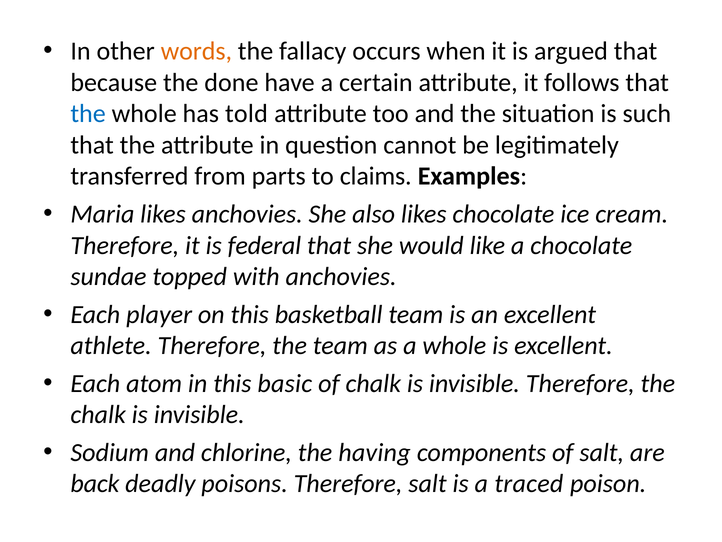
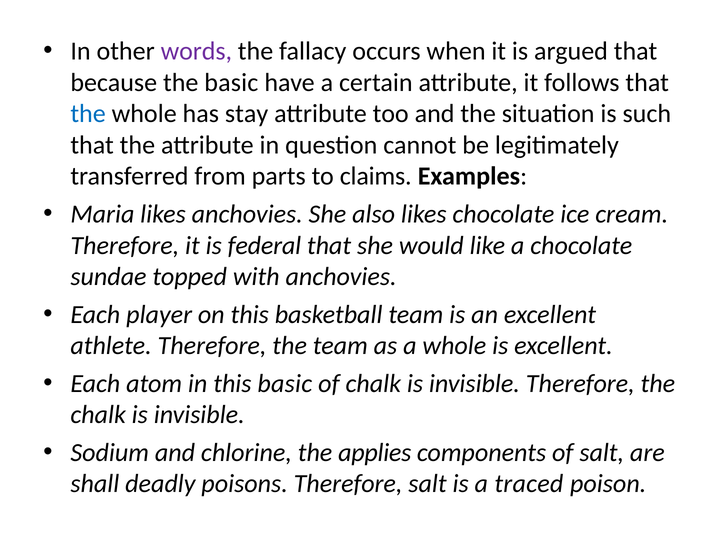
words colour: orange -> purple (196, 51)
the done: done -> basic (231, 82)
told: told -> stay (247, 114)
having: having -> applies (375, 452)
back: back -> shall (95, 483)
